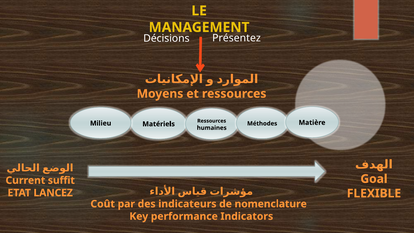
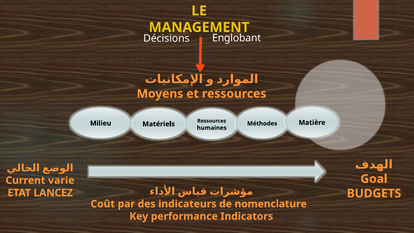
Présentez: Présentez -> Englobant (237, 38)
suffit: suffit -> varie (61, 180)
FLEXIBLE: FLEXIBLE -> BUDGETS (374, 193)
